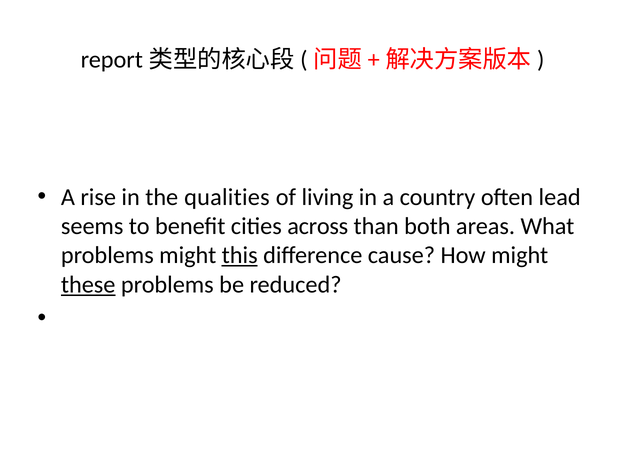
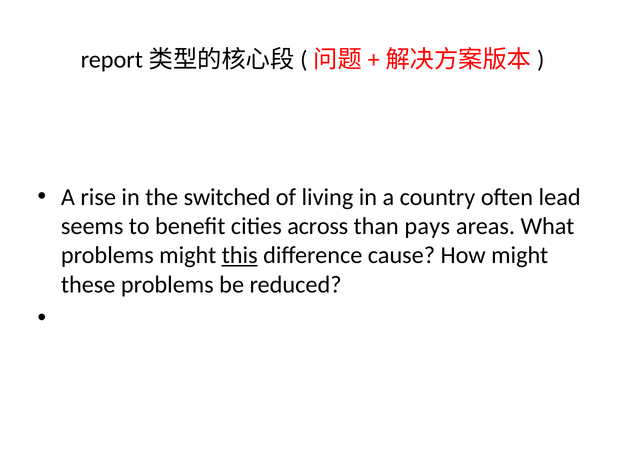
qualities: qualities -> switched (227, 197)
both: both -> pays (427, 226)
these underline: present -> none (88, 284)
